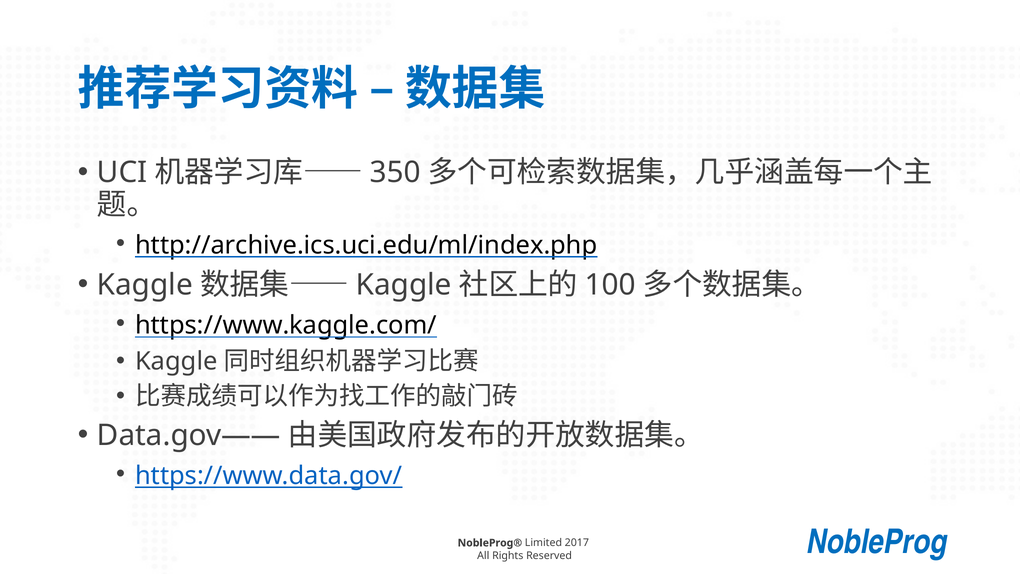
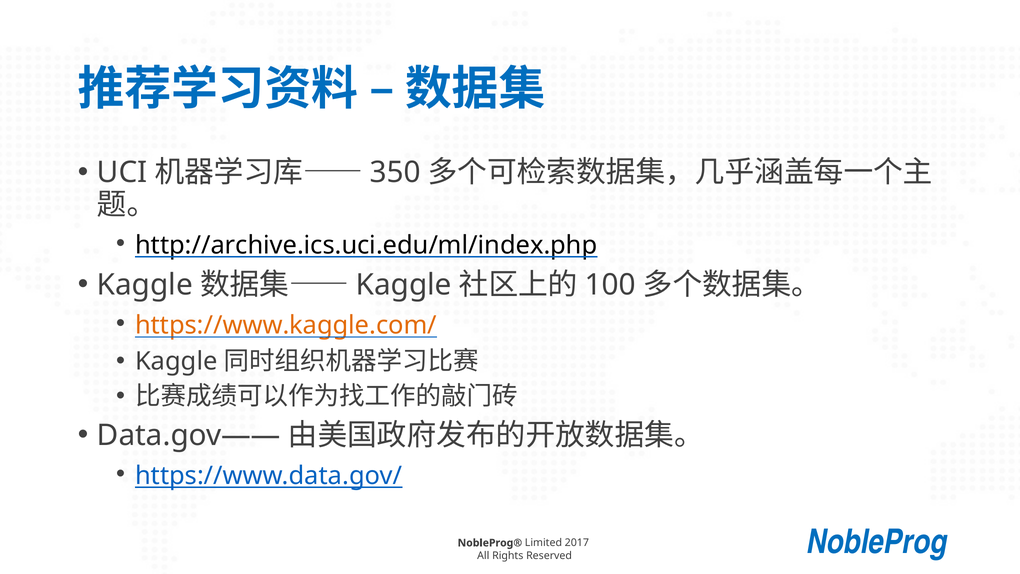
https://www.kaggle.com/ colour: black -> orange (286, 325)
